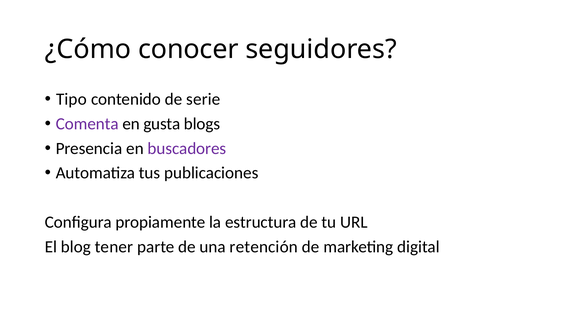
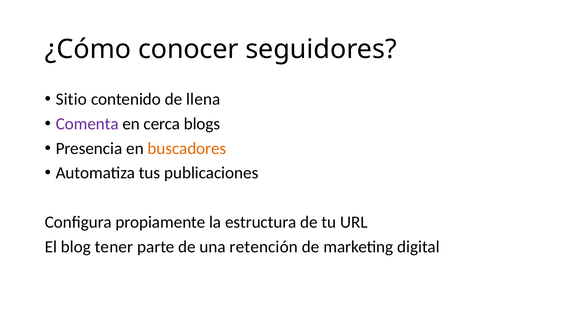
Tipo: Tipo -> Sitio (71, 99)
serie: serie -> llena (203, 99)
gusta: gusta -> cerca (162, 124)
buscadores colour: purple -> orange (187, 148)
